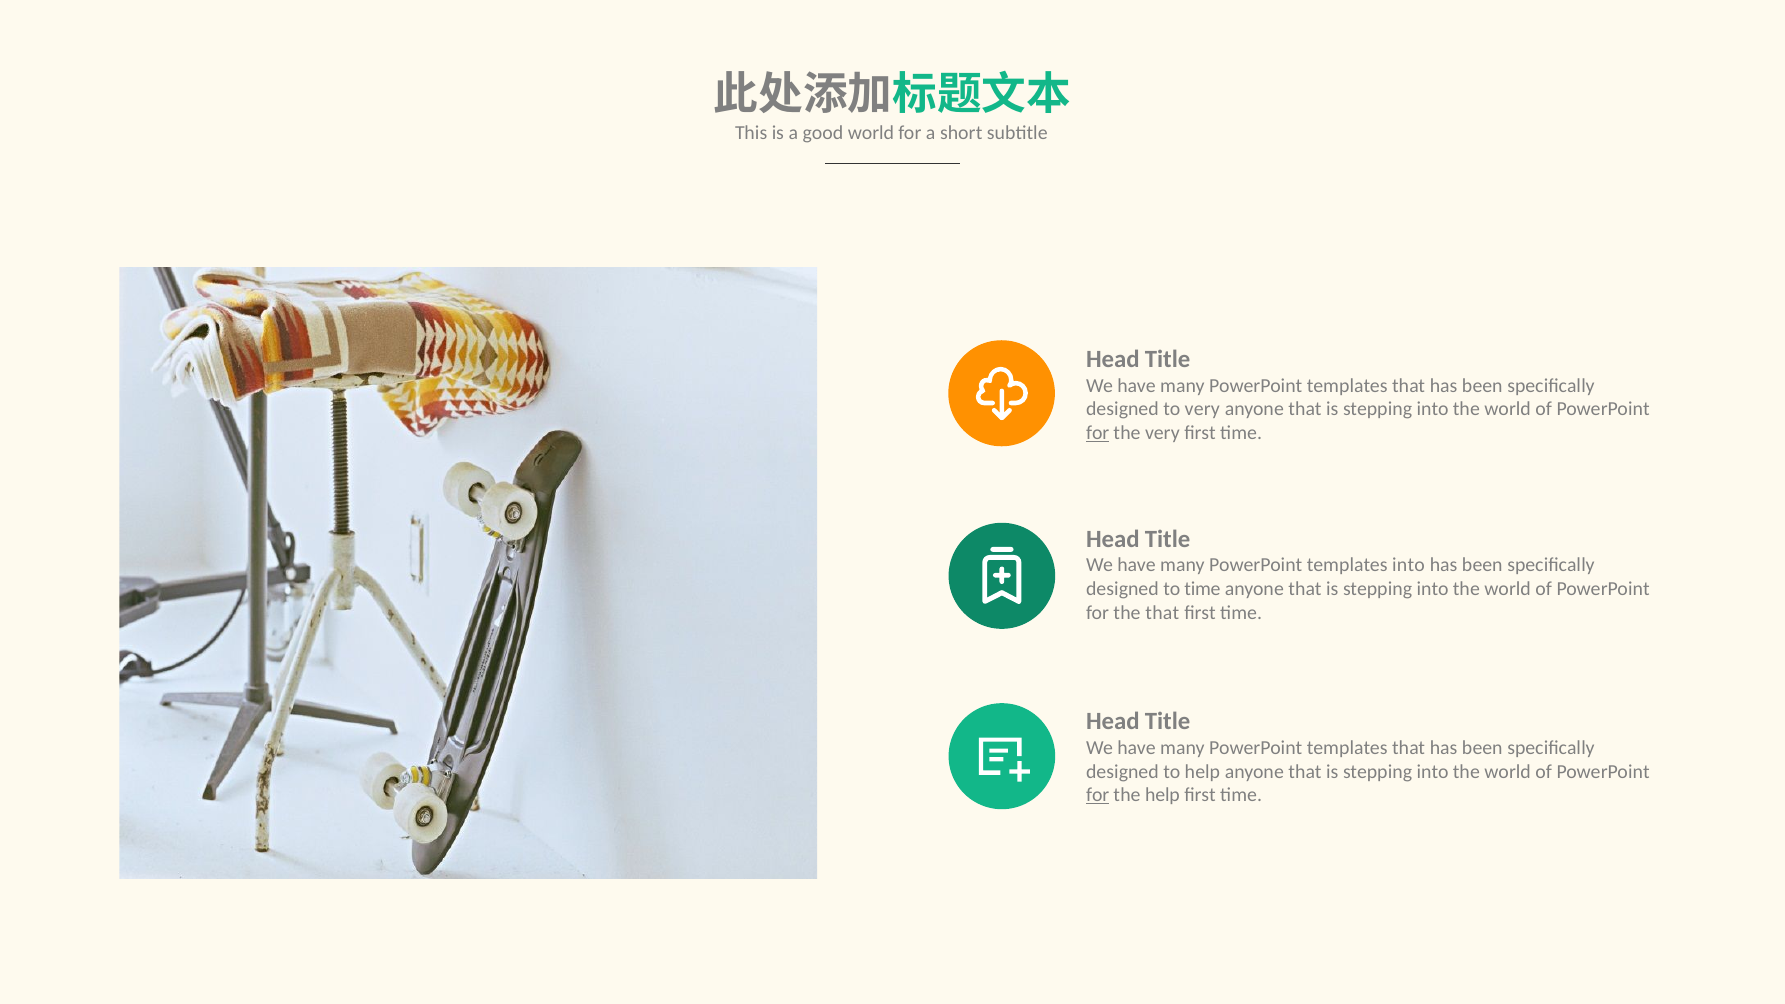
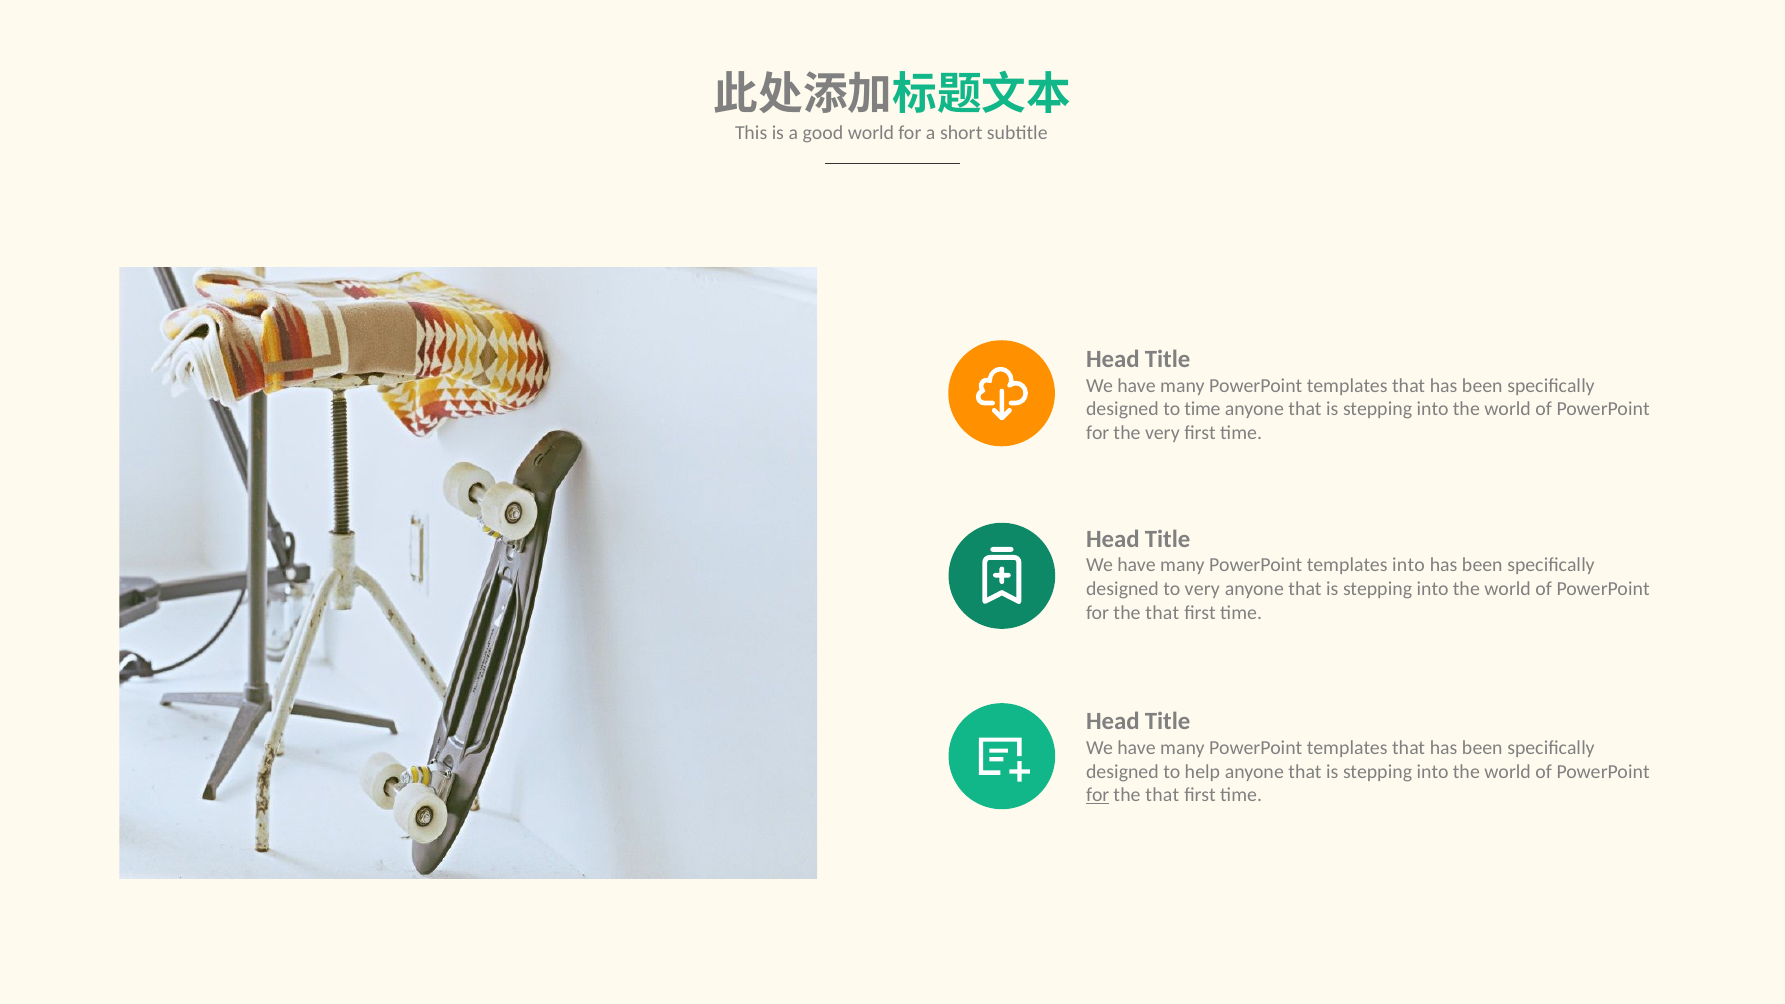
to very: very -> time (1202, 409)
for underline: present -> none (1098, 433)
to time: time -> very (1202, 589)
help: help -> that (1162, 795)
